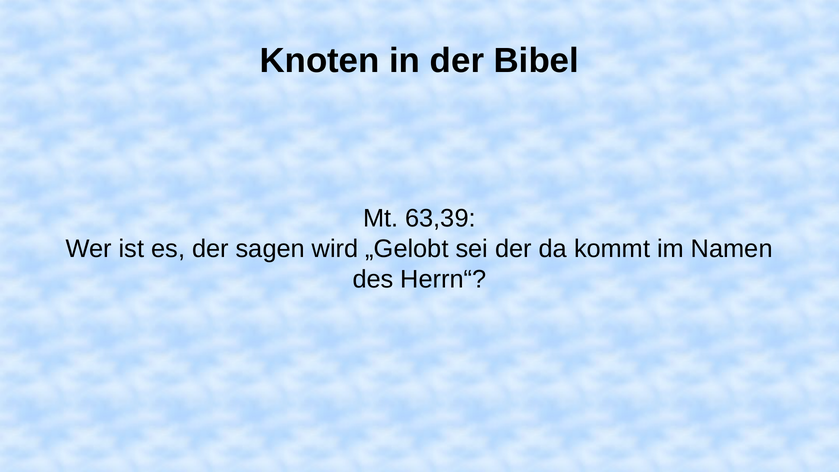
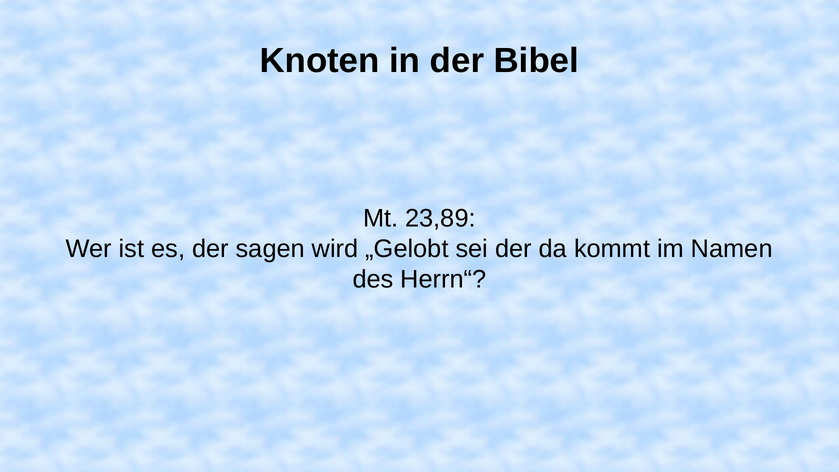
63,39: 63,39 -> 23,89 (440, 219)
